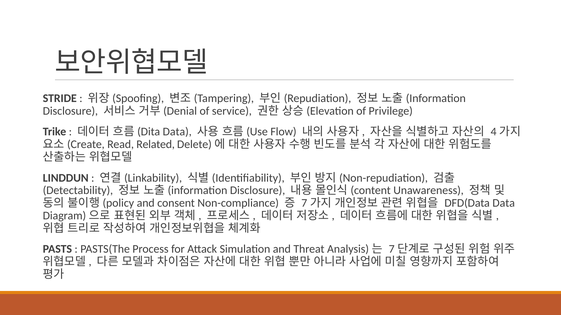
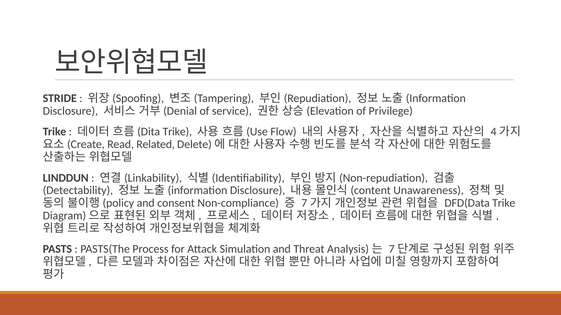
Data: Data -> Trike (177, 132)
DFD(Data Data: Data -> Trike (504, 203)
